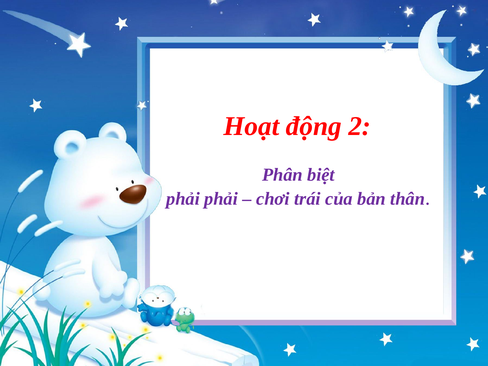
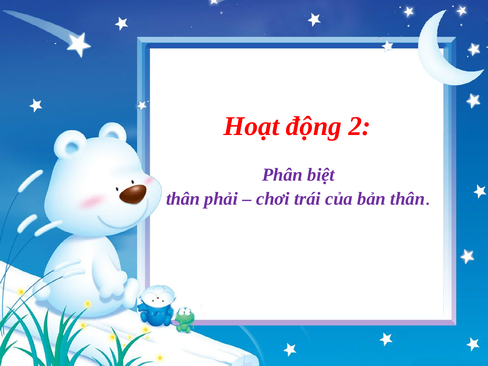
phải: phải -> thân (183, 199)
